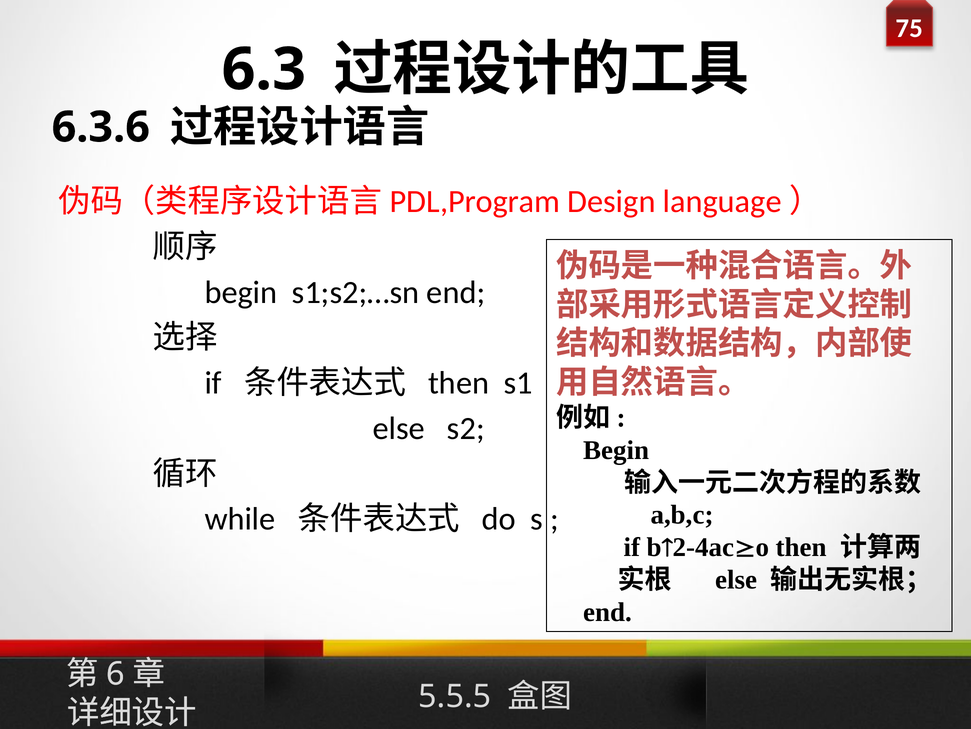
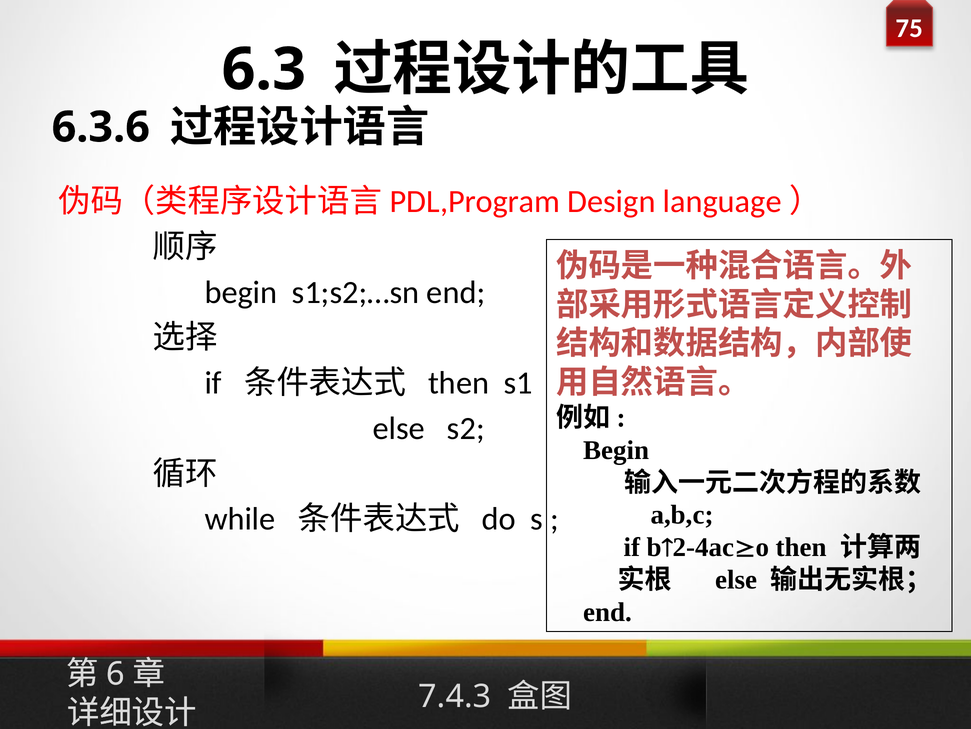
5.5.5: 5.5.5 -> 7.4.3 (455, 696)
